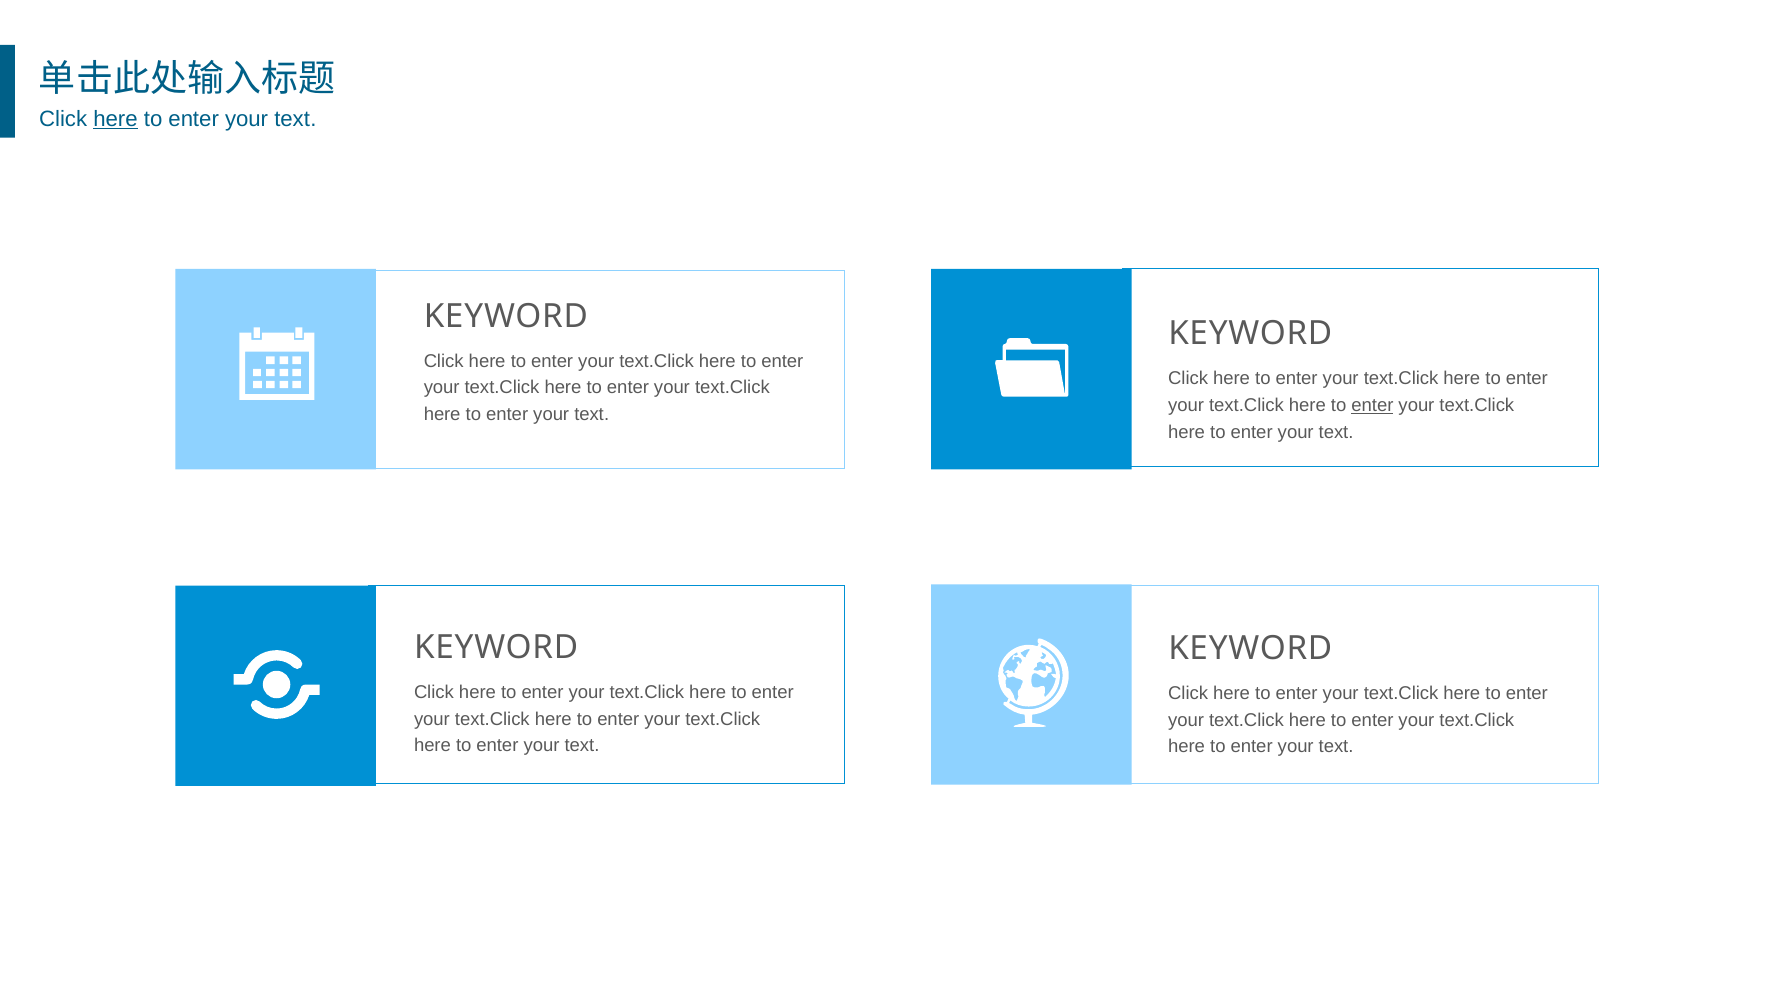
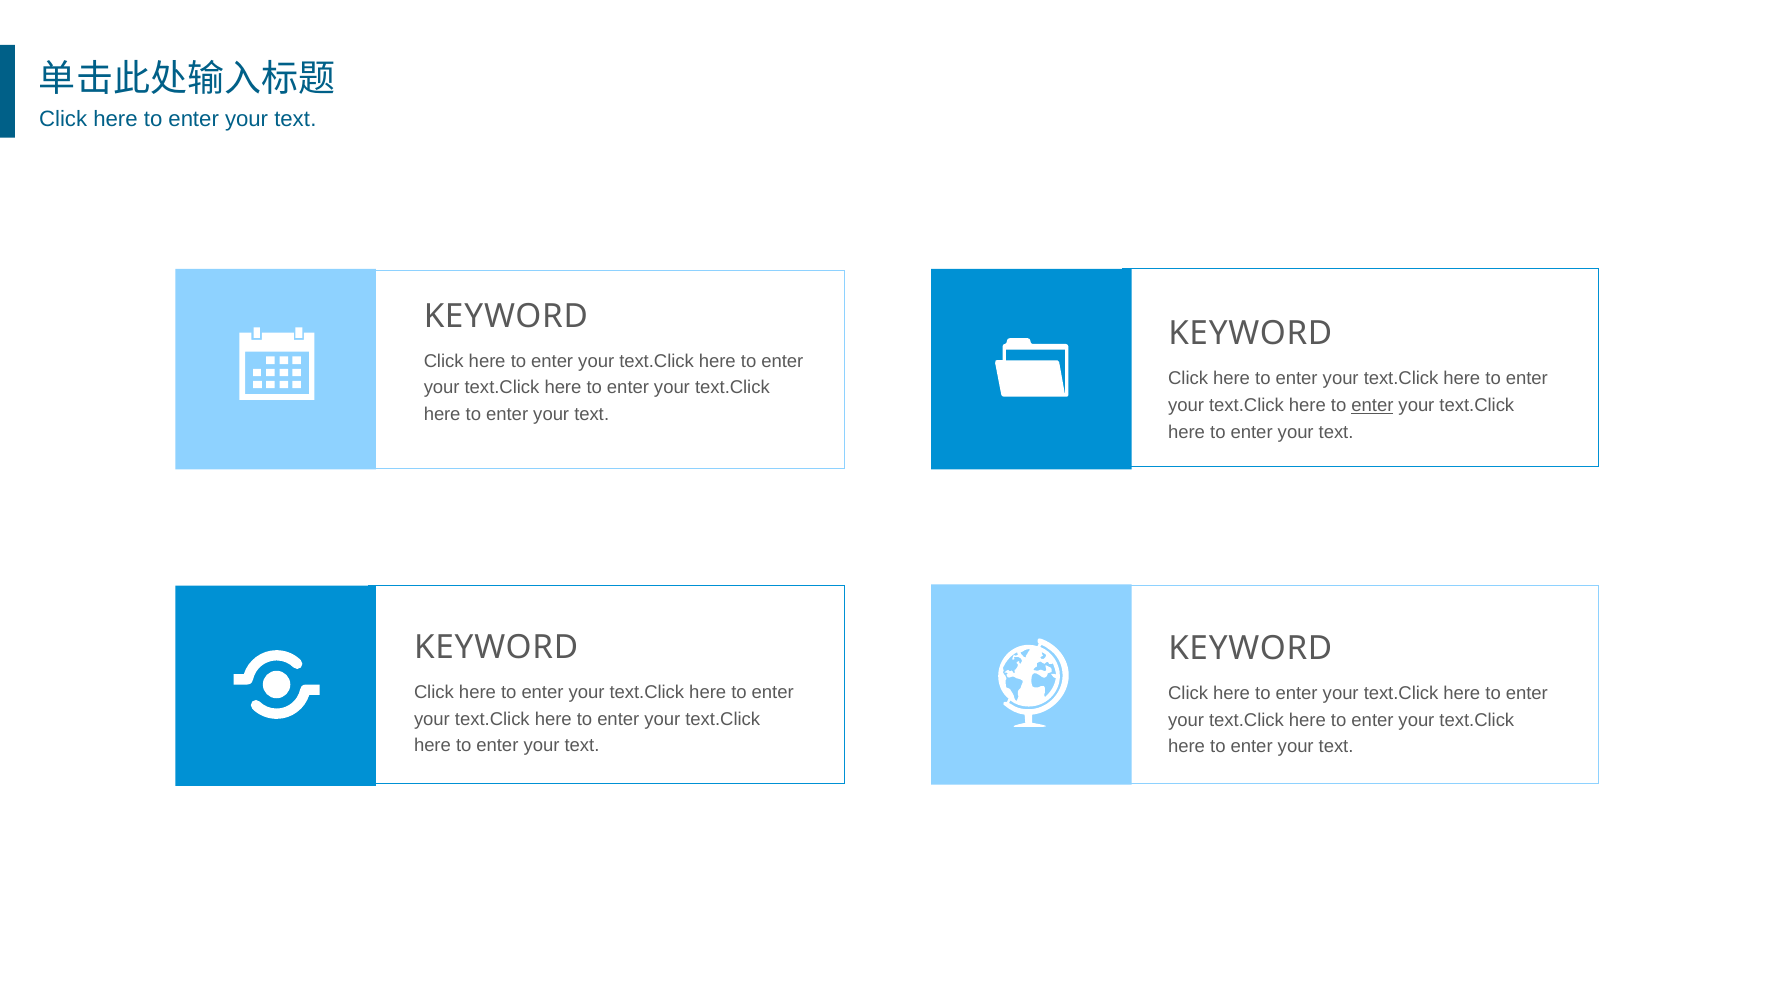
here underline: present -> none (115, 119)
